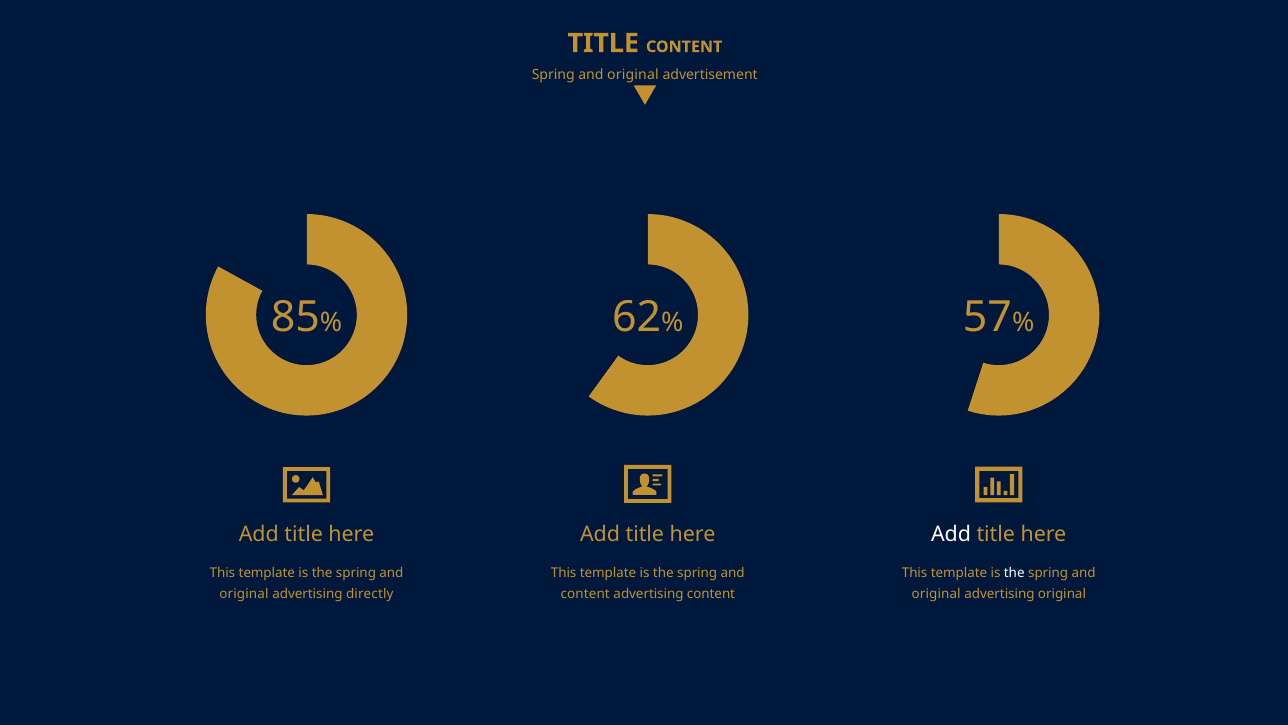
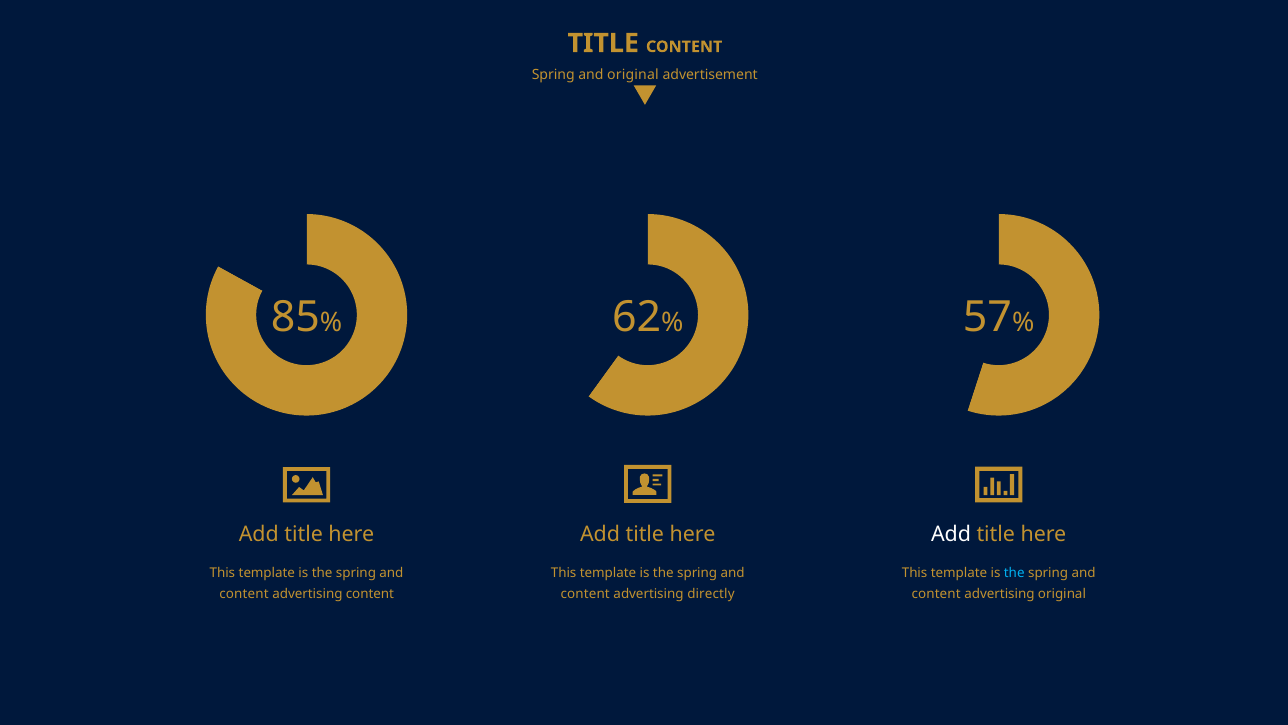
the colour: white -> light blue (1014, 572)
original: original -> content (244, 593)
advertising directly: directly -> content (370, 593)
advertising content: content -> directly (711, 593)
original: original -> content (936, 593)
